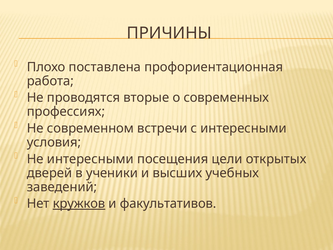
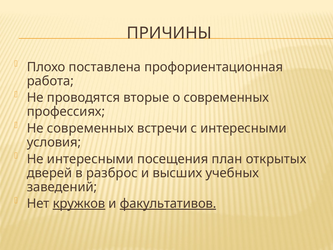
Не современном: современном -> современных (90, 128)
цели: цели -> план (227, 159)
ученики: ученики -> разброс (112, 173)
факультативов underline: none -> present (168, 203)
